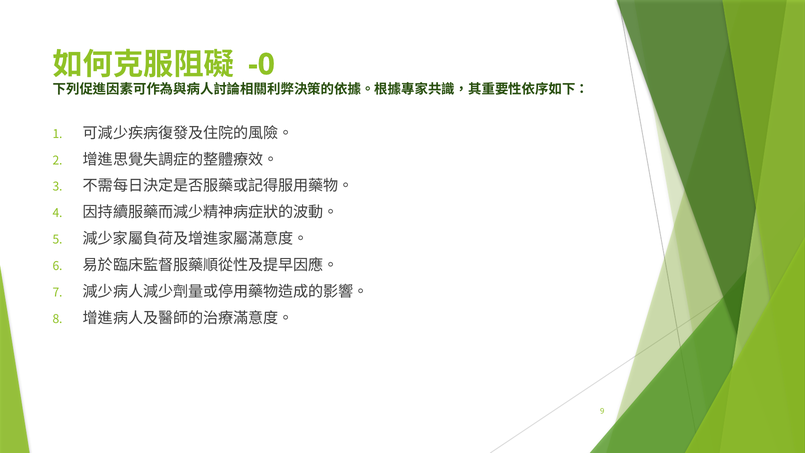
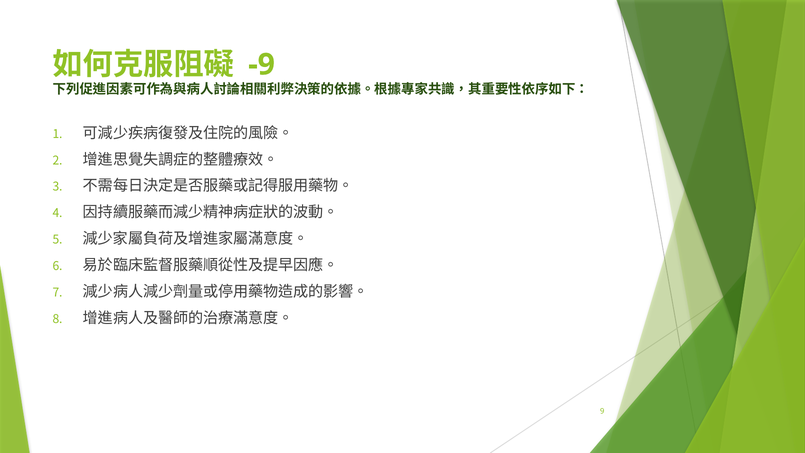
-0: -0 -> -9 (261, 65)
